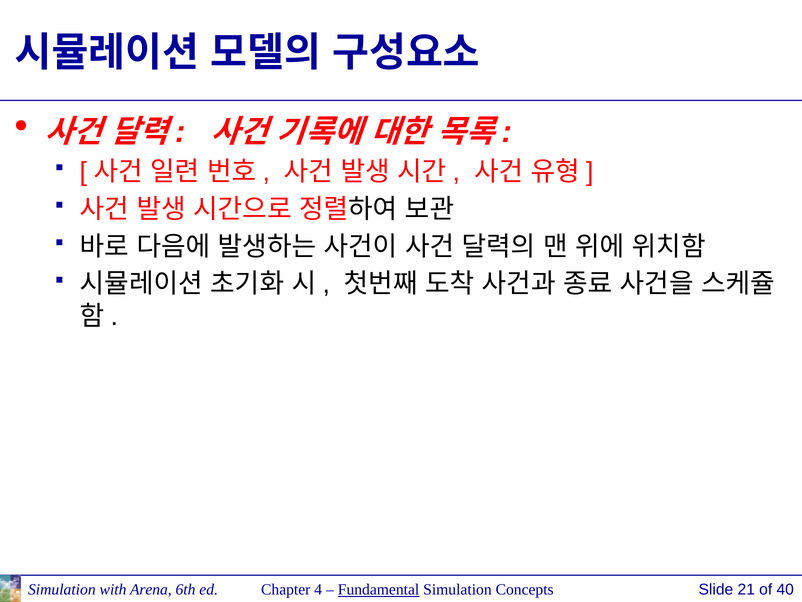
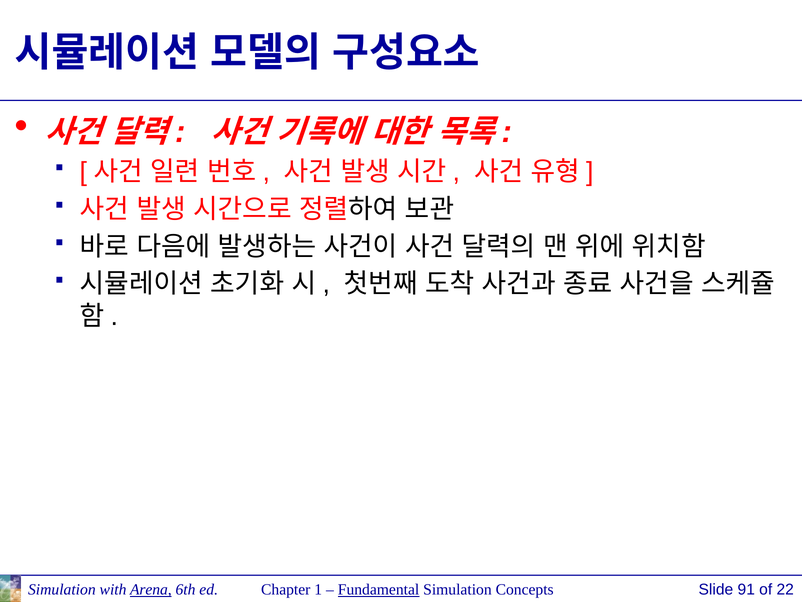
21: 21 -> 91 (746, 589)
40: 40 -> 22 (785, 589)
Arena underline: none -> present (151, 589)
4: 4 -> 1 (318, 589)
